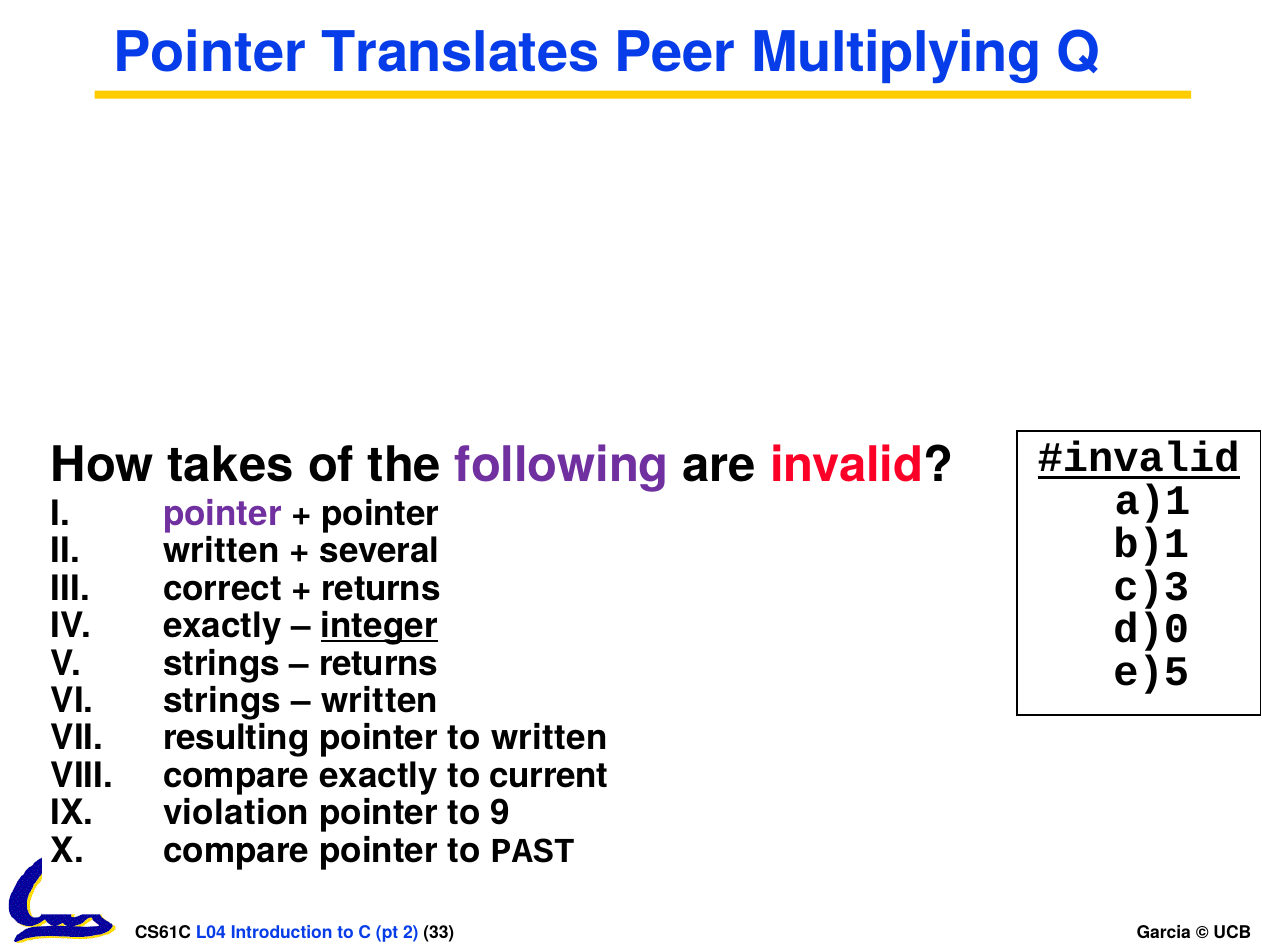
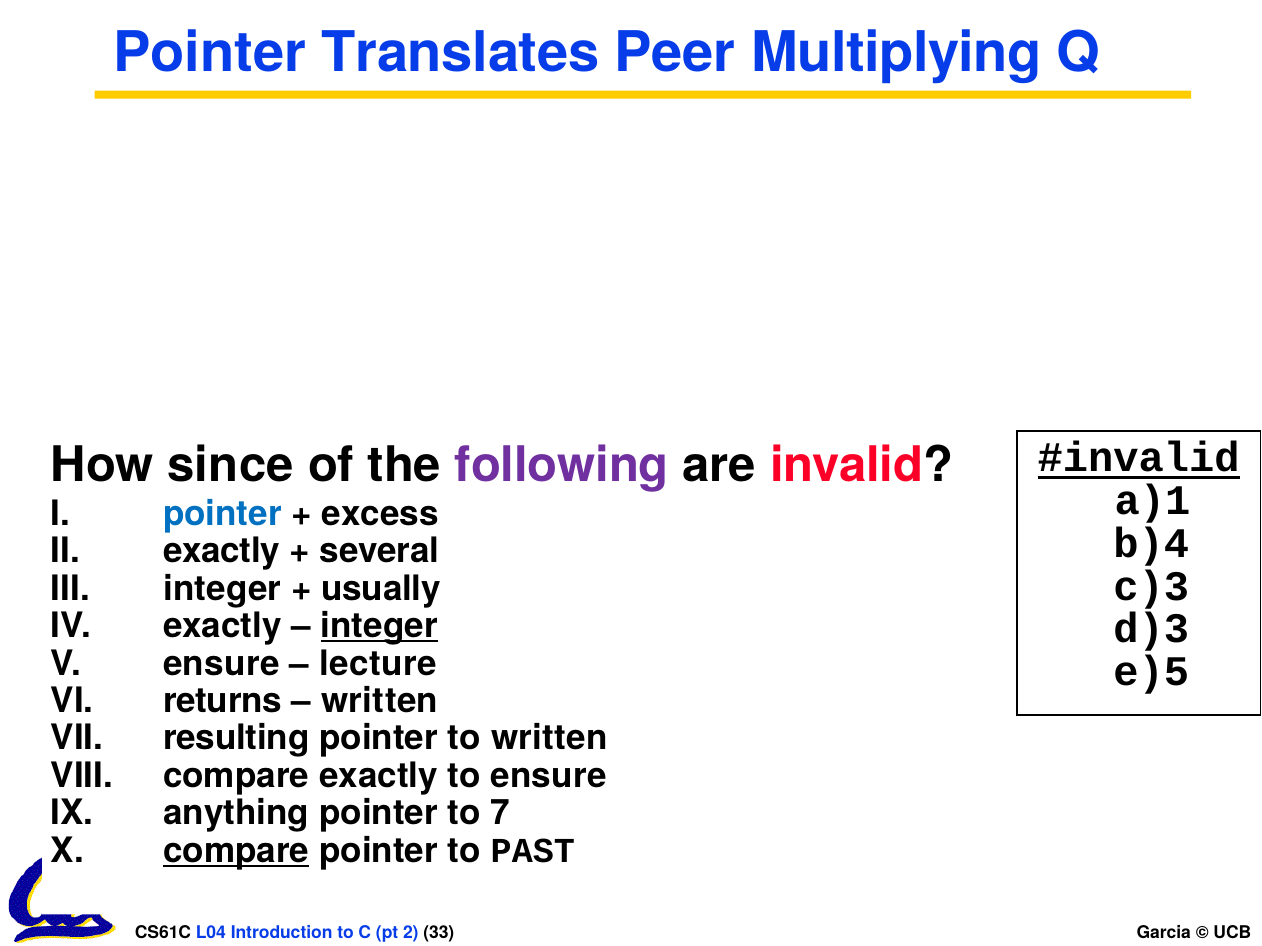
takes: takes -> since (231, 466)
pointer colour: purple -> blue (222, 514)
pointer: pointer -> excess (380, 514)
b)1: b)1 -> b)4 (1151, 544)
written: written -> exactly (222, 551)
correct: correct -> integer (222, 589)
returns: returns -> usually (381, 589)
d)0: d)0 -> d)3 (1151, 629)
strings: strings -> ensure (221, 664)
returns: returns -> lecture (378, 664)
strings: strings -> returns (223, 701)
to current: current -> ensure (549, 776)
violation: violation -> anything (236, 814)
9: 9 -> 7 (500, 814)
compare underline: none -> present (236, 851)
